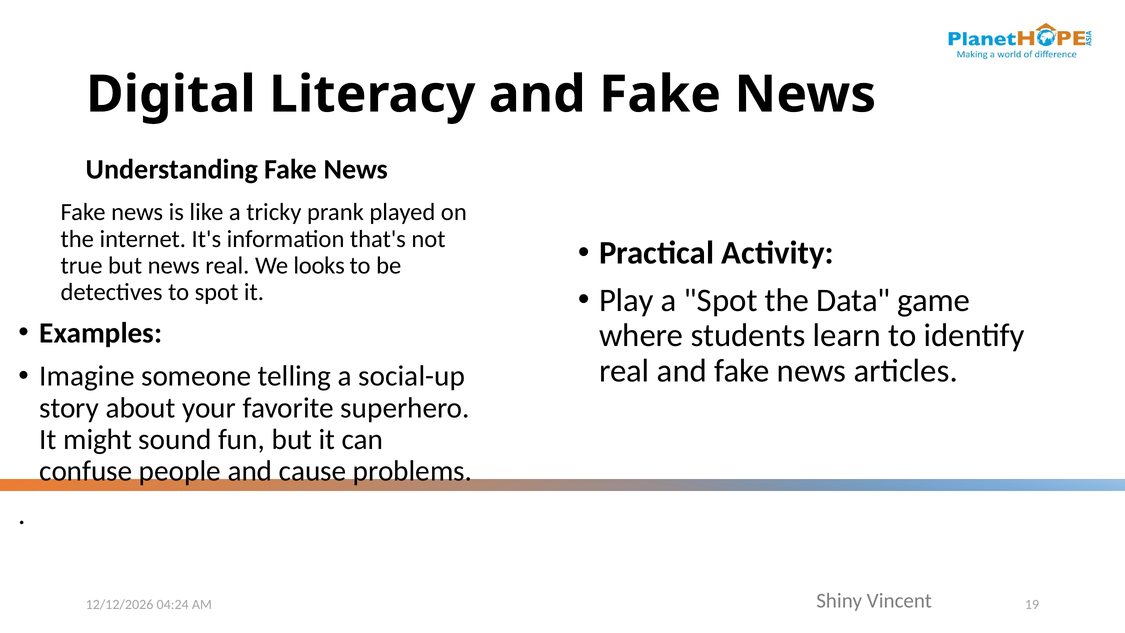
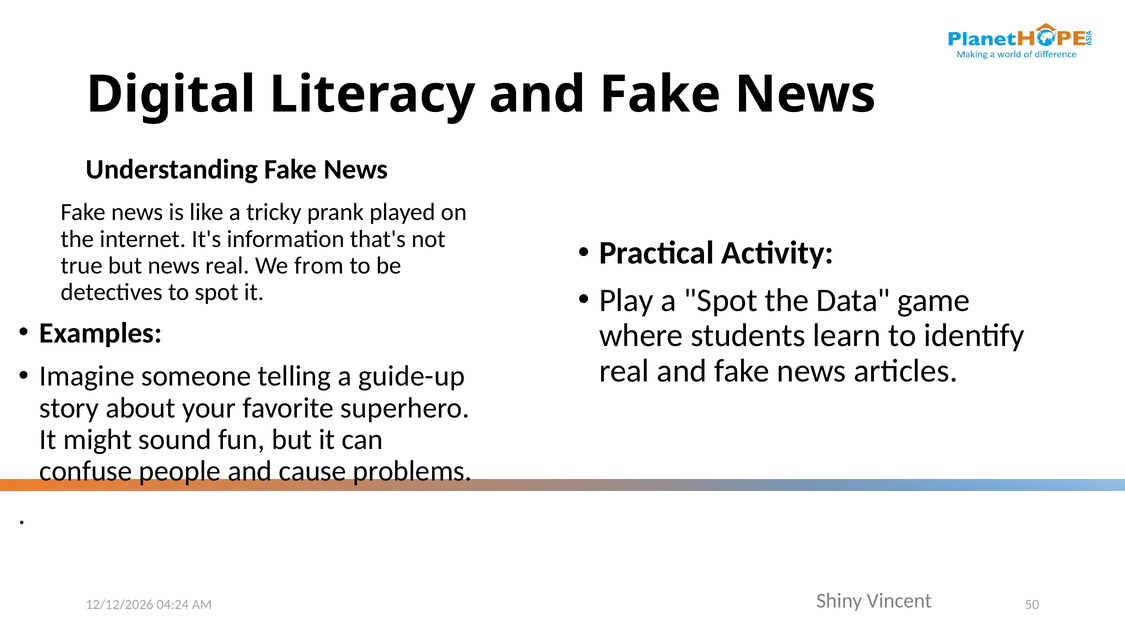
looks: looks -> from (319, 265)
social-up: social-up -> guide-up (412, 376)
19: 19 -> 50 (1032, 604)
